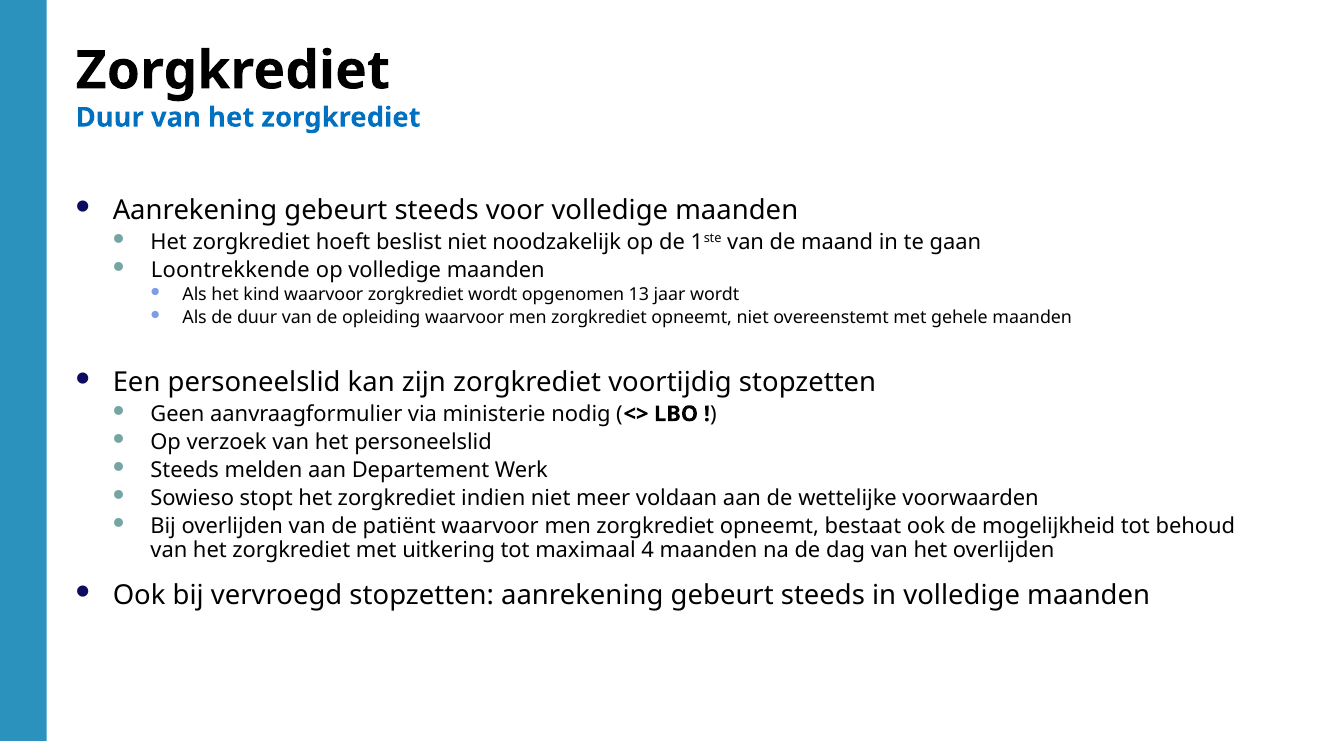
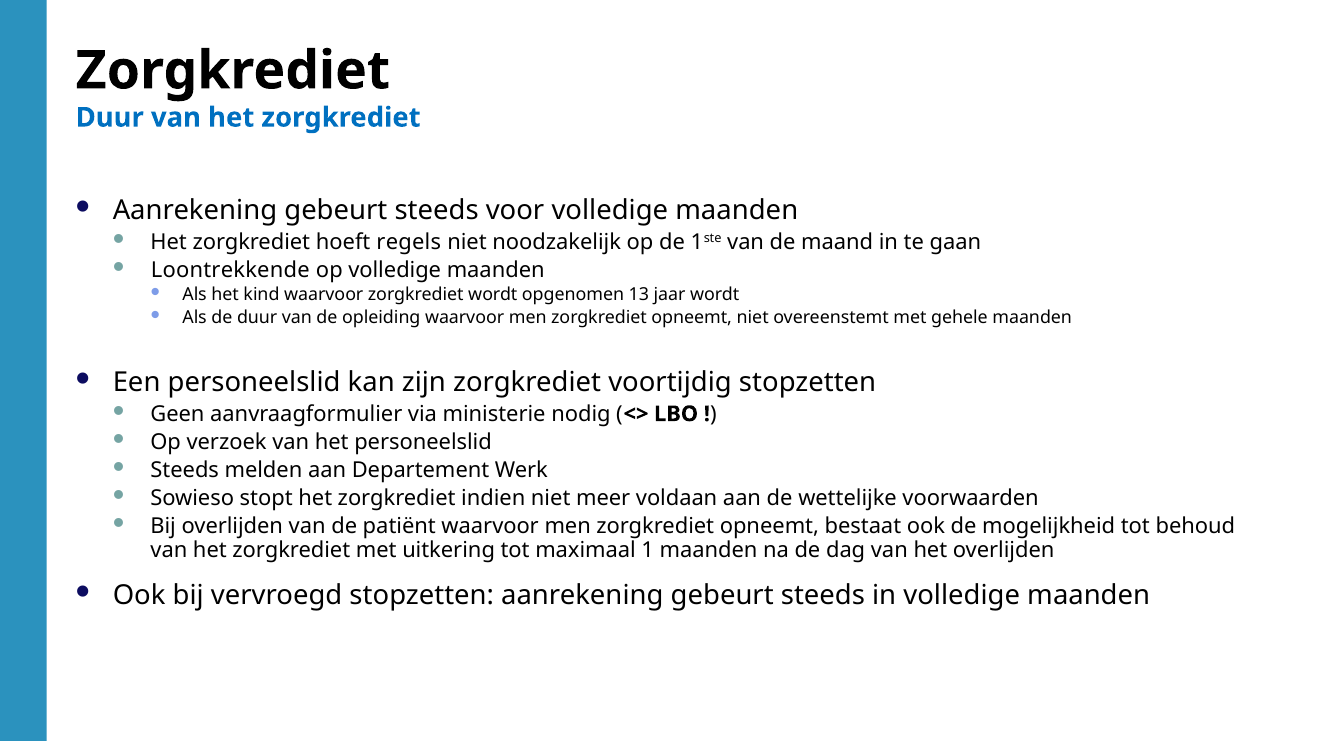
beslist: beslist -> regels (409, 242)
4: 4 -> 1 (648, 550)
